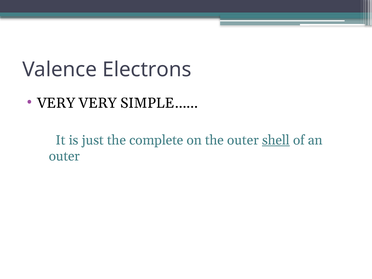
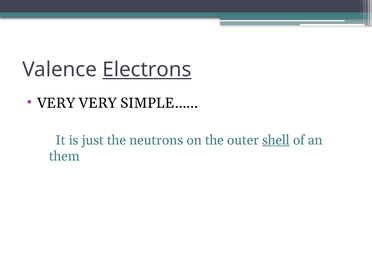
Electrons underline: none -> present (147, 70)
complete: complete -> neutrons (156, 140)
outer: outer -> them (64, 156)
